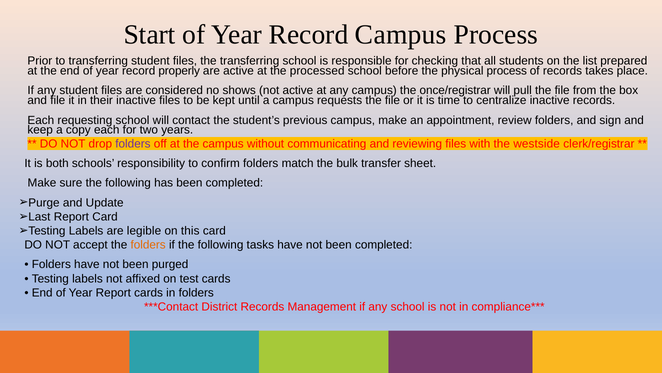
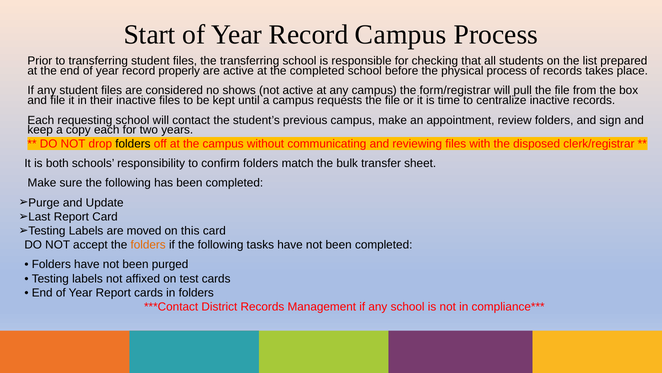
the processed: processed -> completed (317, 71)
once/registrar: once/registrar -> form/registrar (455, 90)
folders colour: purple -> black (133, 144)
westside: westside -> disposed (537, 144)
legible: legible -> moved (144, 230)
